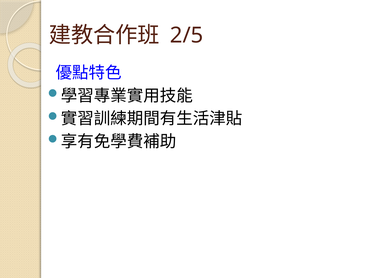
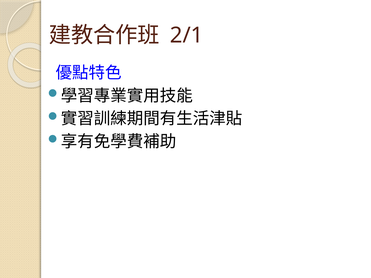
2/5: 2/5 -> 2/1 (187, 35)
